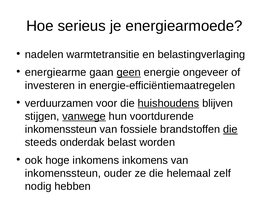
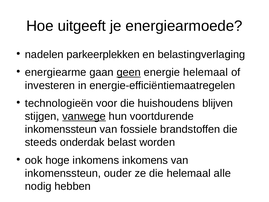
serieus: serieus -> uitgeeft (82, 26)
warmtetransitie: warmtetransitie -> parkeerplekken (103, 54)
energie ongeveer: ongeveer -> helemaal (206, 72)
verduurzamen: verduurzamen -> technologieën (59, 103)
huishoudens underline: present -> none (168, 103)
die underline: present -> none (230, 129)
zelf: zelf -> alle (222, 173)
